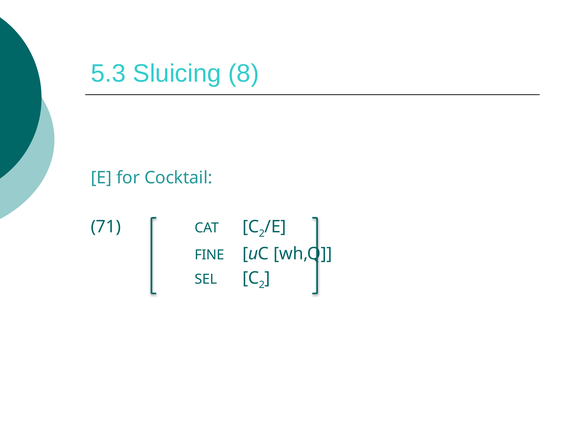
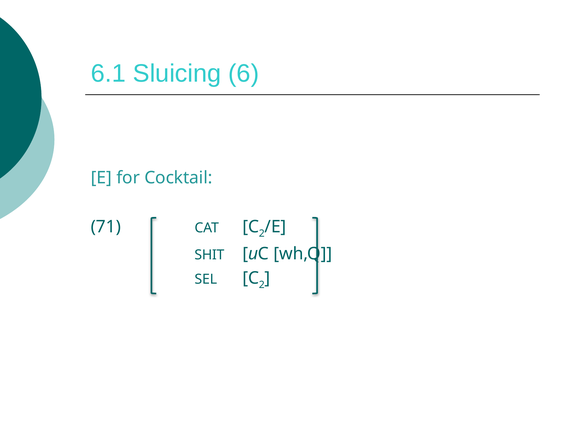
5.3: 5.3 -> 6.1 (108, 73)
8: 8 -> 6 (244, 73)
FINE: FINE -> SHIT (209, 255)
